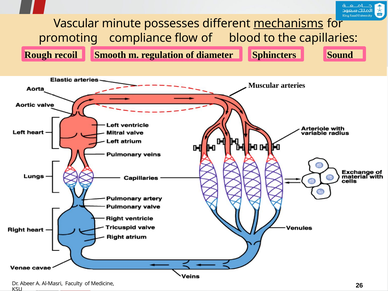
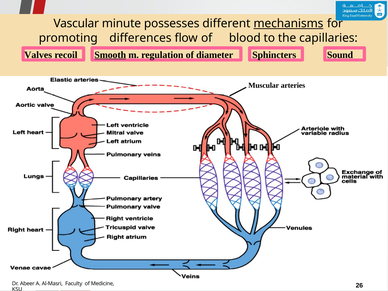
compliance: compliance -> differences (140, 38)
Rough: Rough -> Valves (38, 55)
Smooth underline: none -> present (110, 55)
